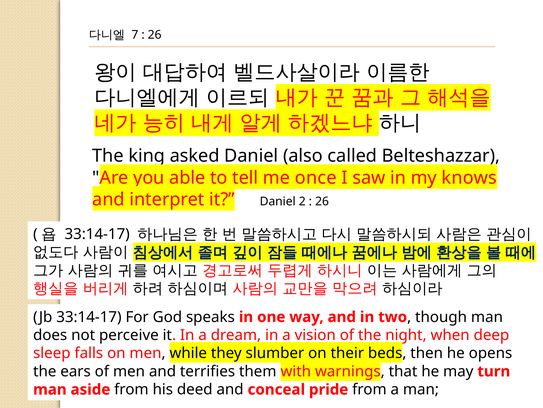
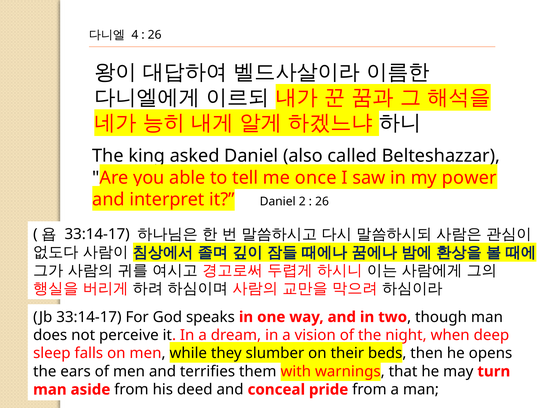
7: 7 -> 4 (135, 35)
knows: knows -> power (469, 177)
